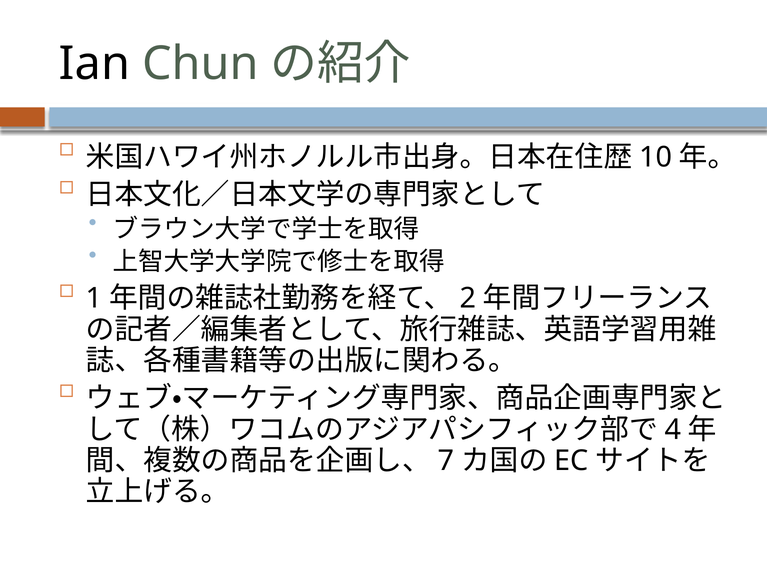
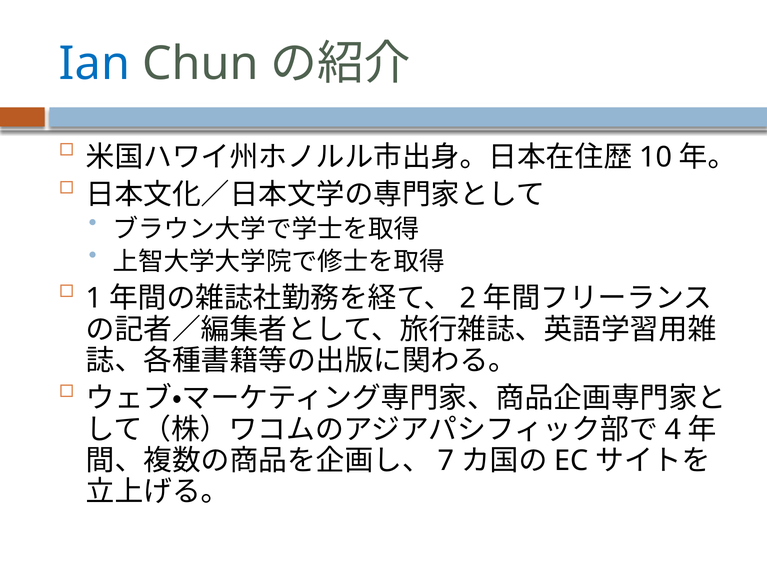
Ian colour: black -> blue (94, 64)
